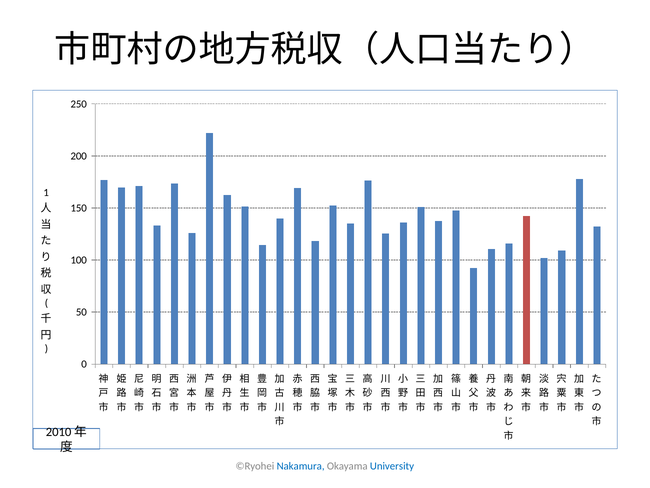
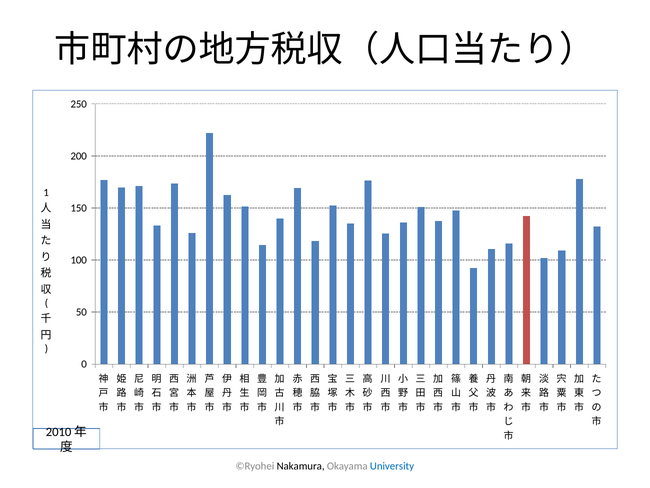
Nakamura colour: blue -> black (301, 466)
